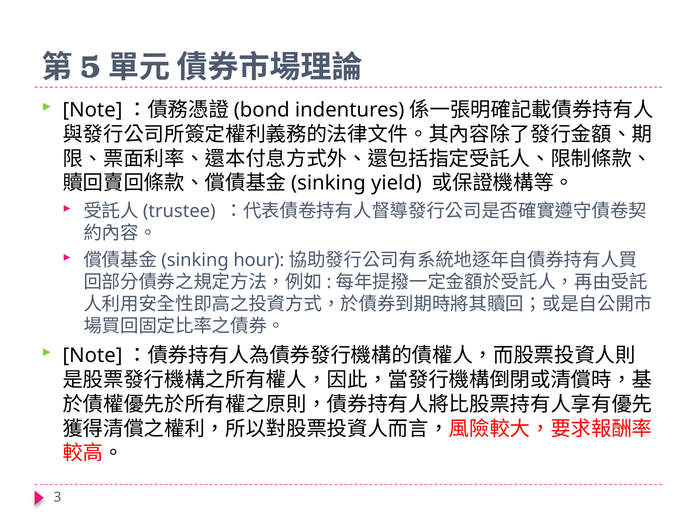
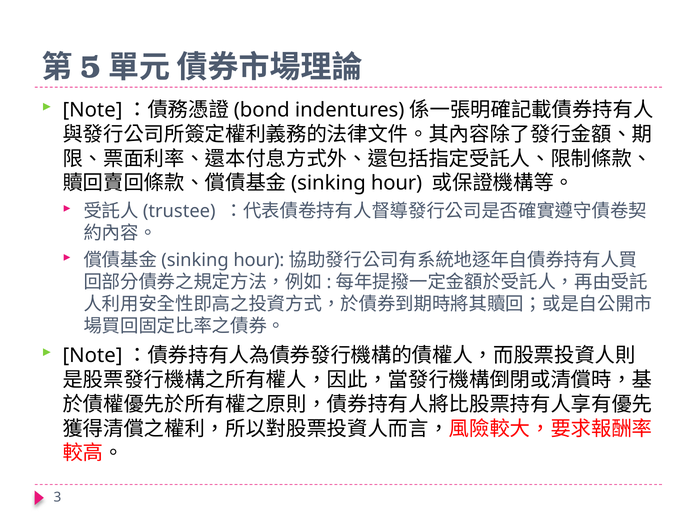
yield: yield -> hour (397, 183)
